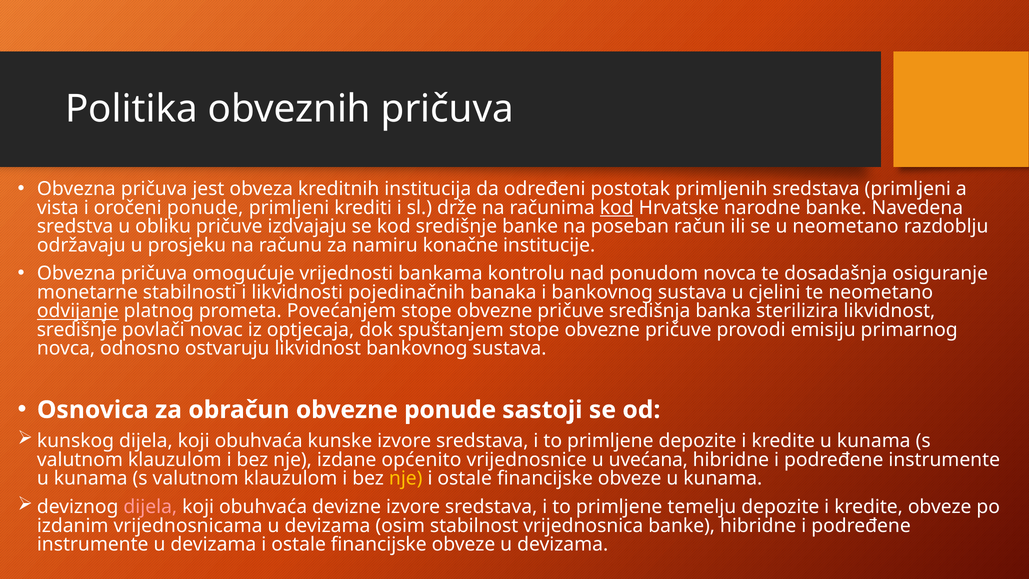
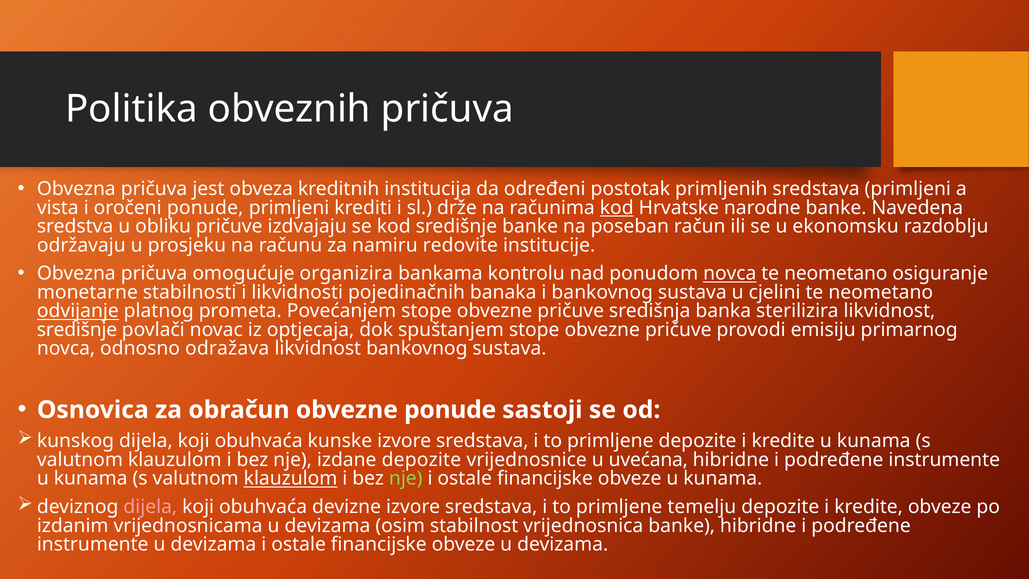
u neometano: neometano -> ekonomsku (846, 226)
konačne: konačne -> redovite (460, 245)
vrijednosti: vrijednosti -> organizira (346, 274)
novca underline: none -> present (730, 274)
dosadašnja: dosadašnja -> neometano (836, 274)
ostvaruju: ostvaruju -> odražava (227, 349)
izdane općenito: općenito -> depozite (421, 460)
klauzulom underline: none -> present (291, 478)
nje colour: yellow -> light green (406, 478)
